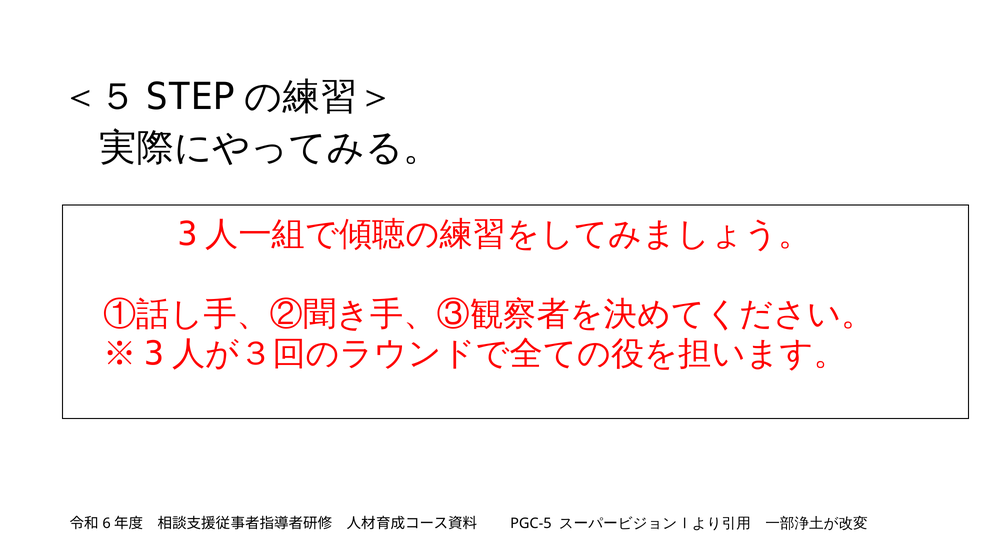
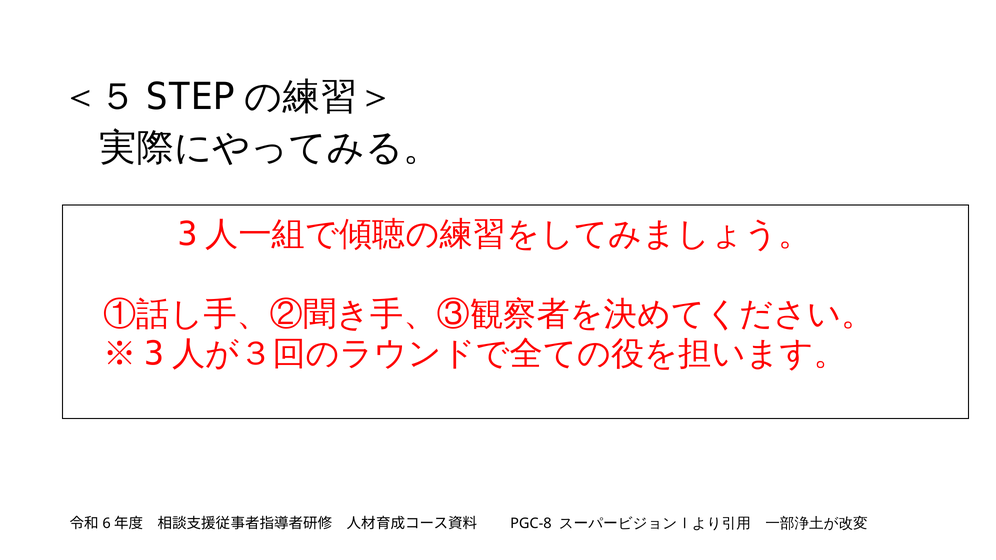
PGC-5: PGC-5 -> PGC-8 (531, 523)
